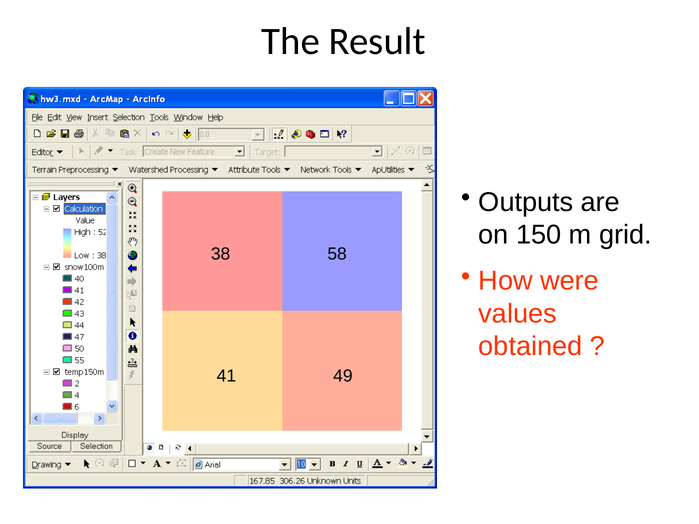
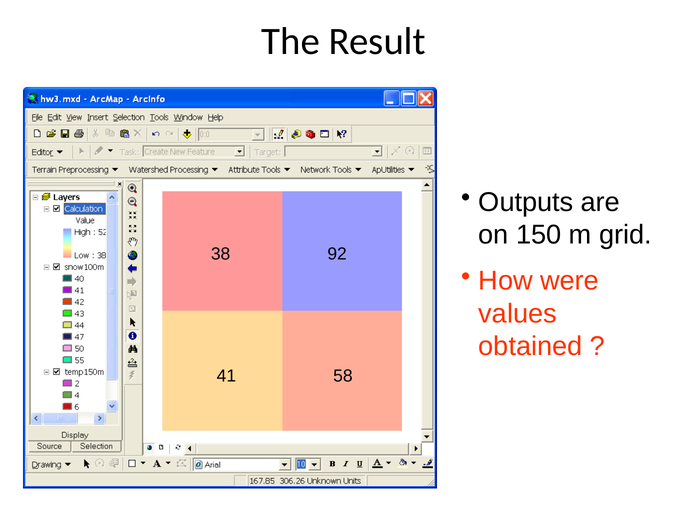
58: 58 -> 92 (337, 254)
49: 49 -> 58 (343, 376)
